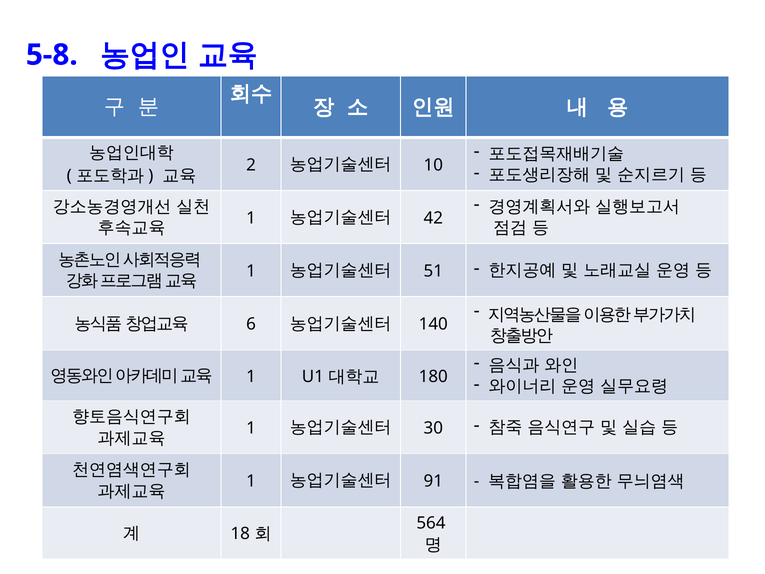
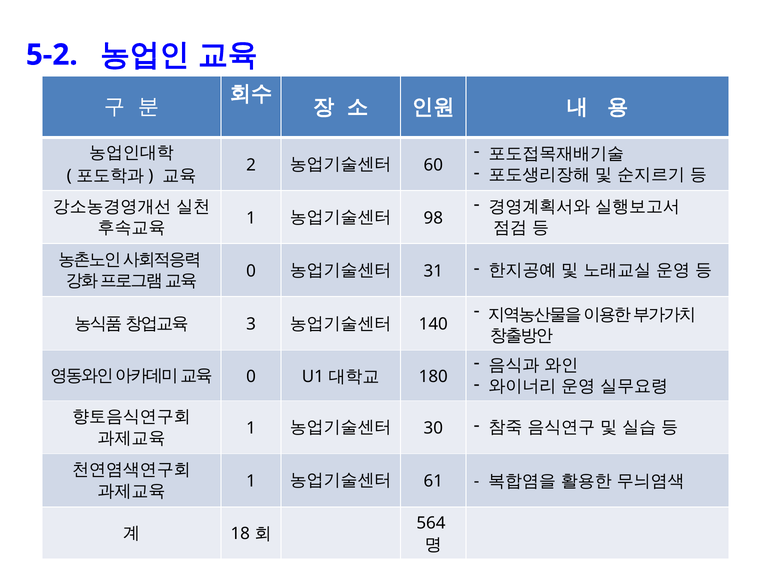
5-8: 5-8 -> 5-2 (52, 55)
10: 10 -> 60 (433, 165)
42: 42 -> 98 (433, 218)
1: 1 -> 0 (251, 271)
51: 51 -> 31 (433, 271)
6: 6 -> 3 (251, 324)
1: 1 -> 0 (251, 376)
91: 91 -> 61 (433, 481)
